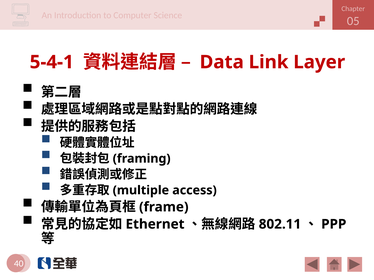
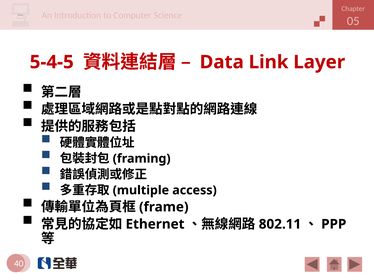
5-4-1: 5-4-1 -> 5-4-5 (52, 62)
